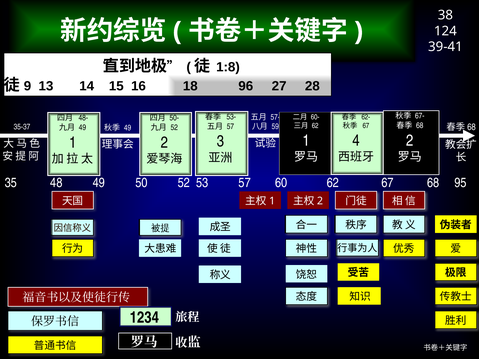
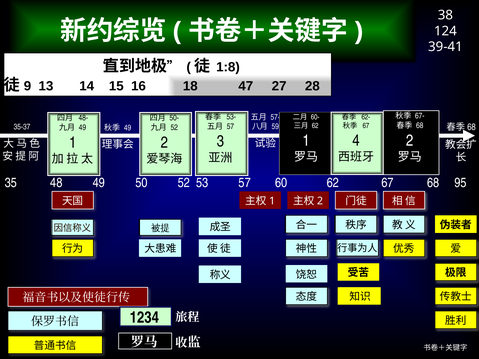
96: 96 -> 47 (246, 86)
